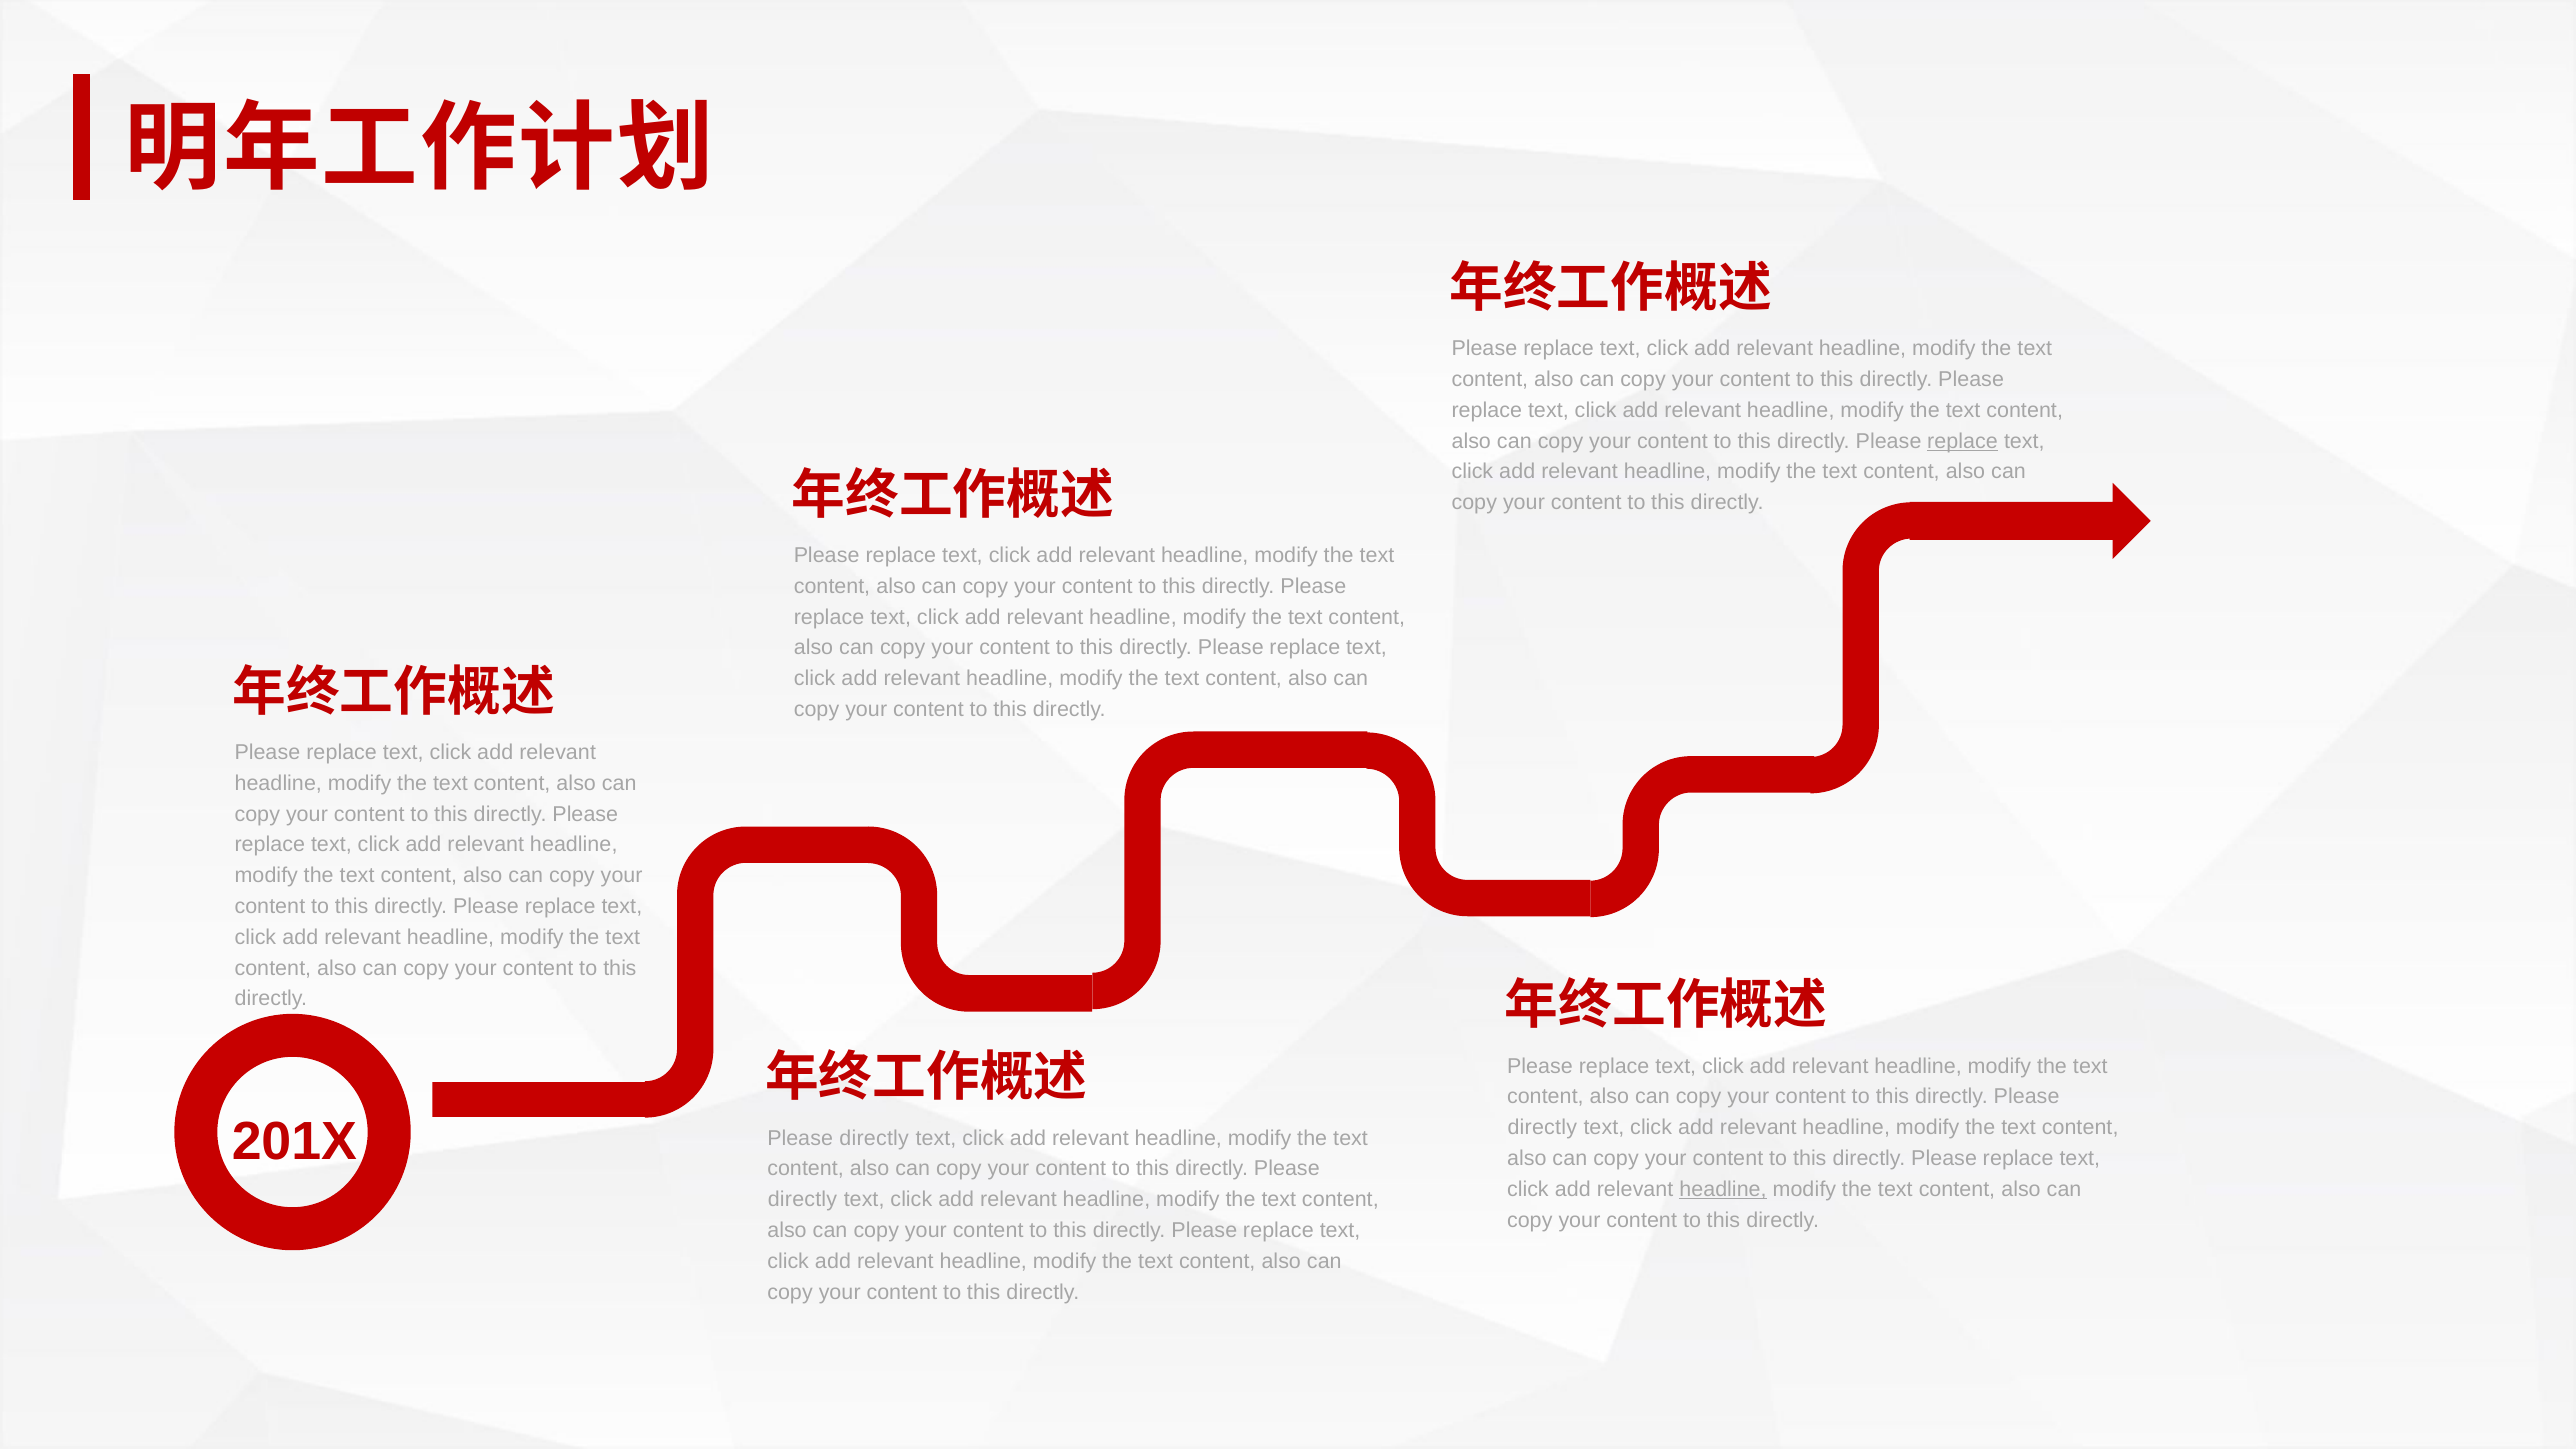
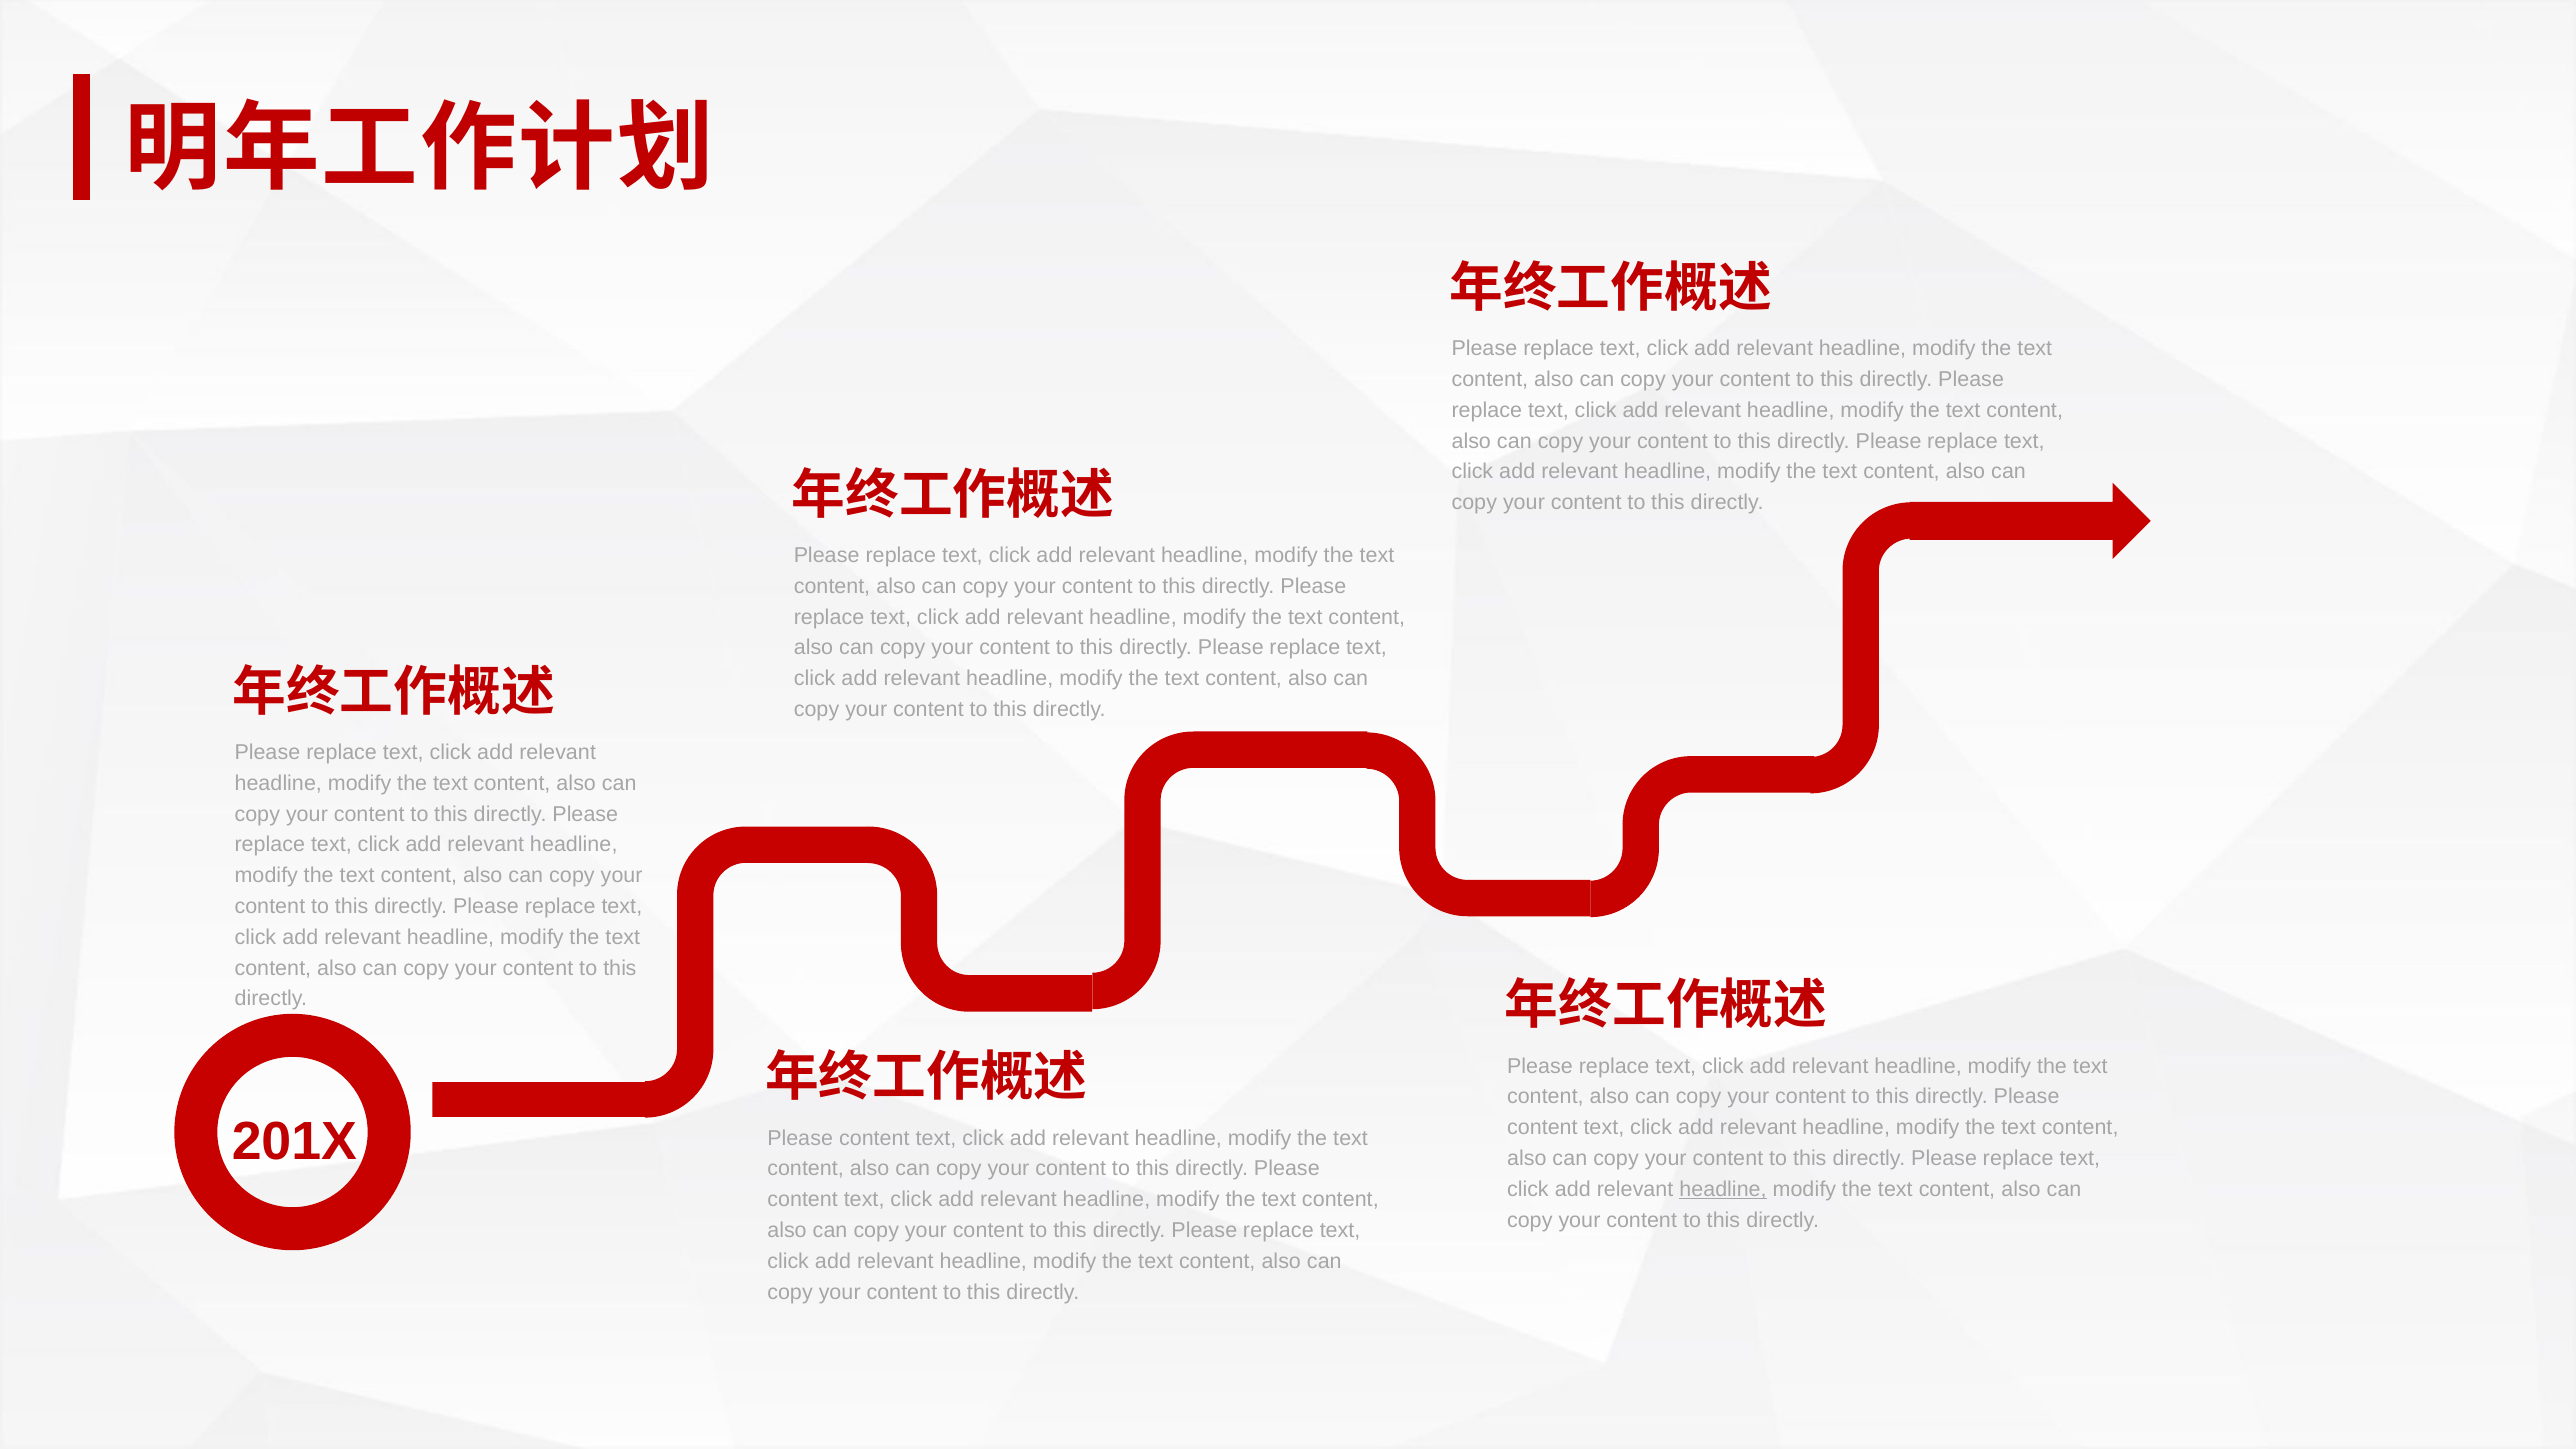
replace underline: present -> none (1963, 441)
directly: directly -> content (1542, 1128)
directly: directly -> content (874, 1138)
directly: directly -> content (803, 1200)
